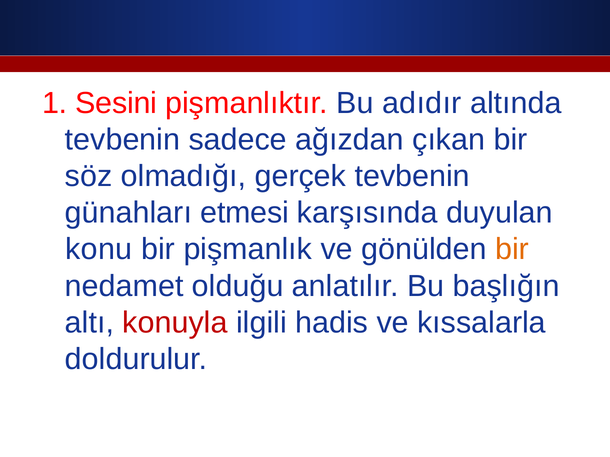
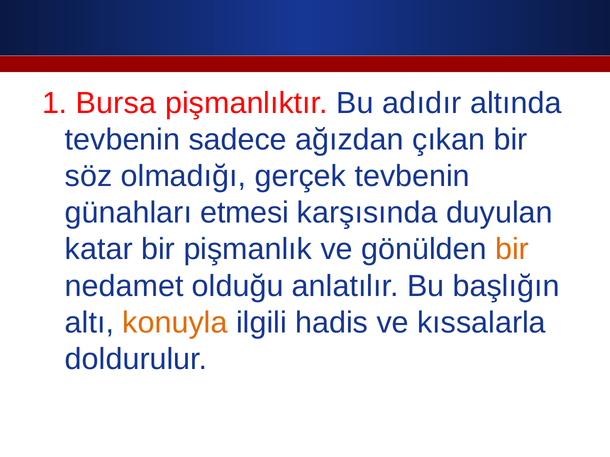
Sesini: Sesini -> Bursa (116, 103)
konu: konu -> katar (99, 250)
konuyla colour: red -> orange (175, 323)
